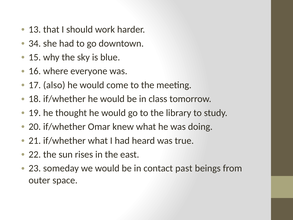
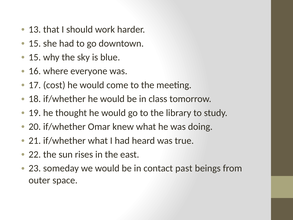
34: 34 -> 15 (35, 43)
also: also -> cost (54, 85)
